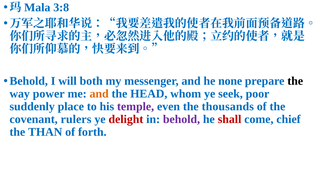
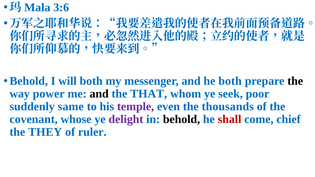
3:8: 3:8 -> 3:6 (61, 7)
he none: none -> both (230, 81)
and colour: orange -> black (99, 94)
HEAD: HEAD -> THAT (149, 94)
place: place -> same (71, 107)
rulers: rulers -> whose (76, 119)
delight colour: red -> purple (126, 119)
behold colour: purple -> black (182, 119)
THAN: THAN -> THEY (45, 132)
forth: forth -> ruler (92, 132)
